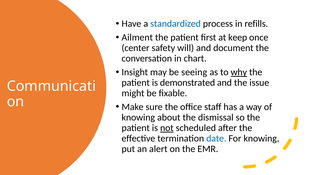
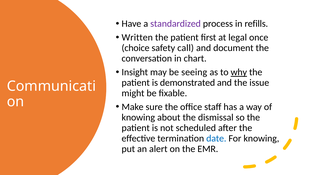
standardized colour: blue -> purple (176, 24)
Ailment: Ailment -> Written (137, 37)
keep: keep -> legal (238, 37)
center: center -> choice (136, 48)
will: will -> call (186, 48)
not underline: present -> none (167, 128)
